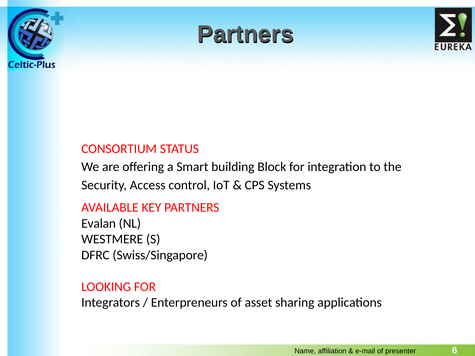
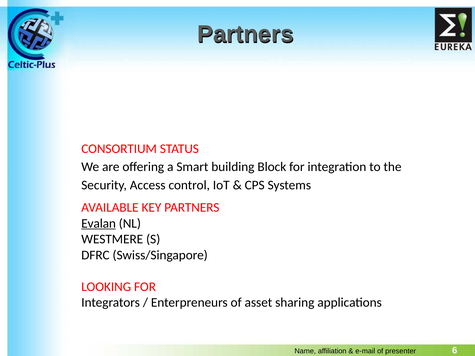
Evalan underline: none -> present (99, 224)
